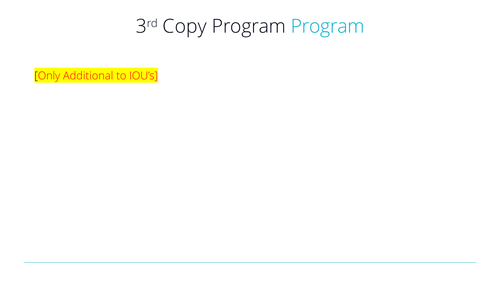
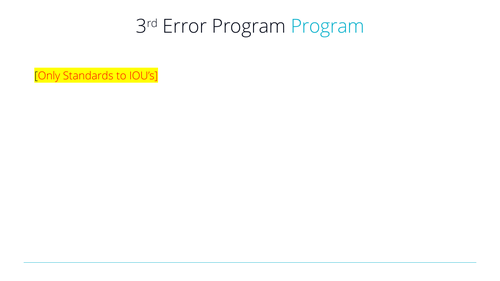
Copy: Copy -> Error (185, 27)
Additional: Additional -> Standards (88, 76)
